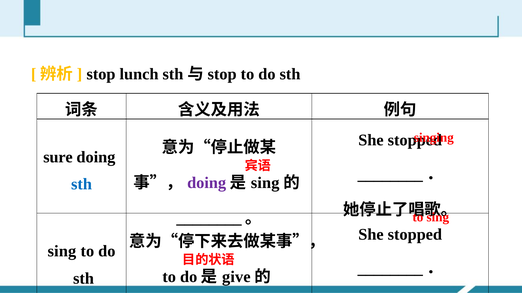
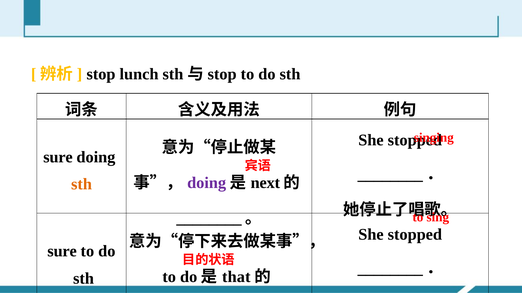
sing: sing -> next (265, 183)
sth colour: blue -> orange (81, 185)
sing: sing -> sure (62, 252)
give: give -> that (236, 277)
